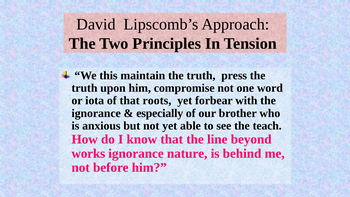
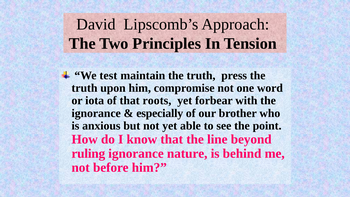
this: this -> test (108, 75)
teach: teach -> point (267, 126)
works: works -> ruling (88, 153)
